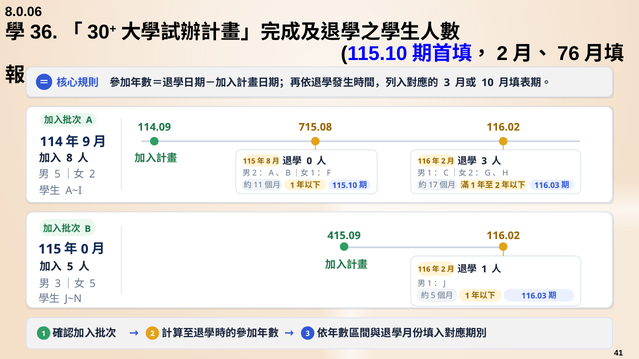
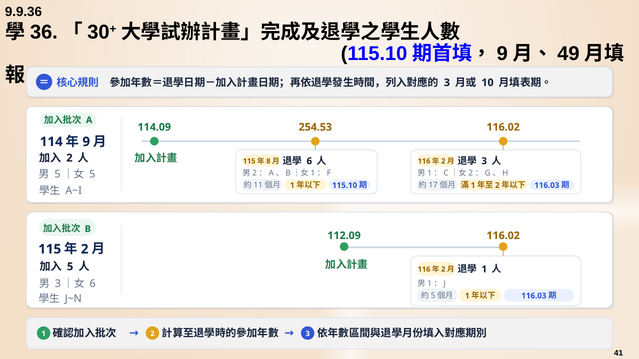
8.0.06: 8.0.06 -> 9.9.36 (23, 12)
2: 2 -> 9 (502, 54)
76: 76 -> 49 (568, 54)
715.08: 715.08 -> 254.53 (315, 127)
8: 8 -> 2 (69, 158)
0: 0 -> 6 (309, 161)
2: 2 -> 5 (92, 175)
415.09: 415.09 -> 112.09 (344, 236)
0: 0 -> 2 (85, 249)
5: 5 -> 6 (93, 284)
